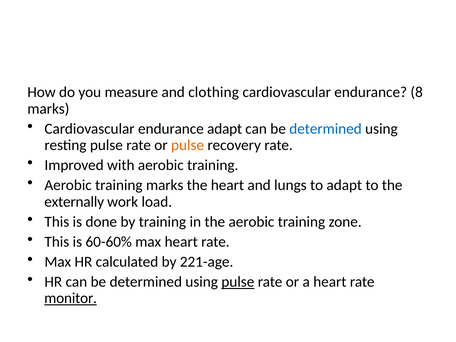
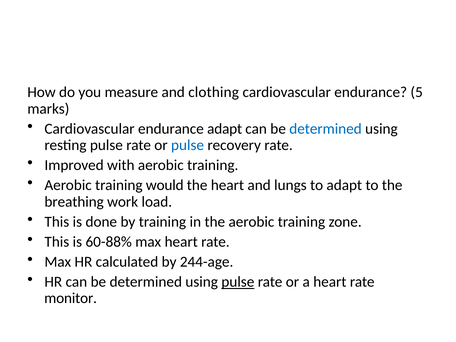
8: 8 -> 5 (417, 92)
pulse colour: orange -> blue (188, 145)
training marks: marks -> would (165, 185)
externally: externally -> breathing (74, 202)
60-60%: 60-60% -> 60-88% (109, 242)
221-age: 221-age -> 244-age (207, 262)
monitor underline: present -> none (71, 298)
